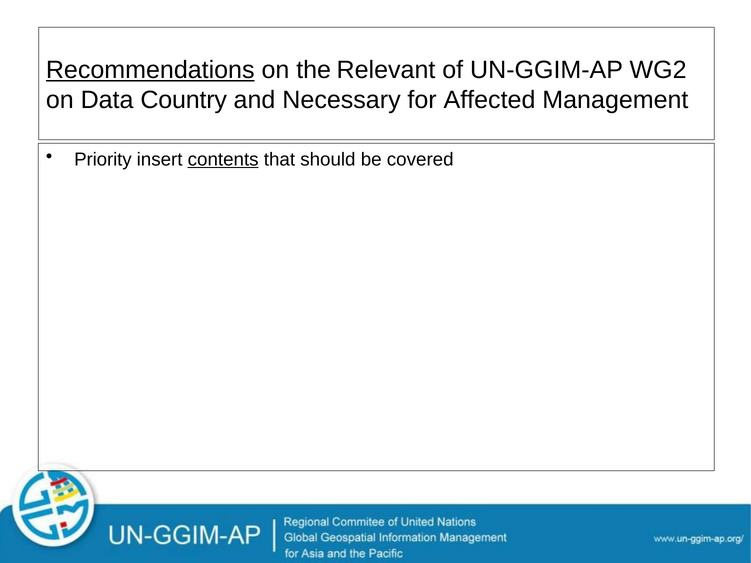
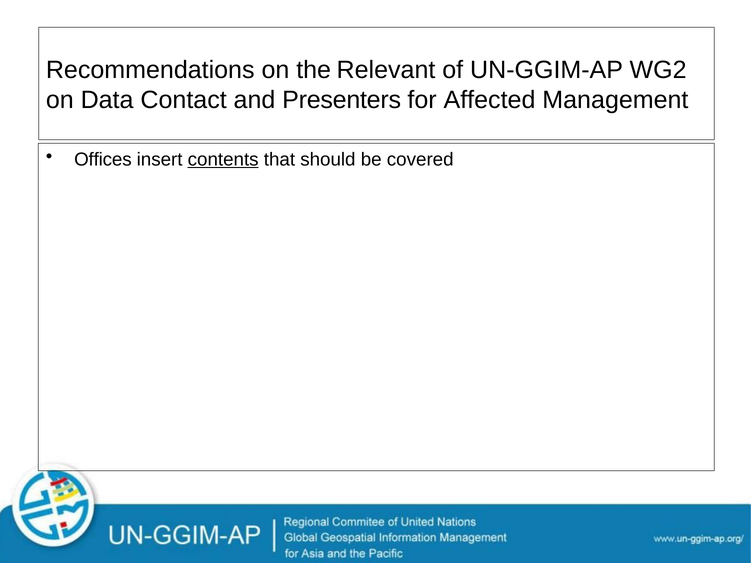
Recommendations underline: present -> none (150, 70)
Country: Country -> Contact (184, 100)
Necessary: Necessary -> Presenters (342, 100)
Priority: Priority -> Offices (103, 160)
